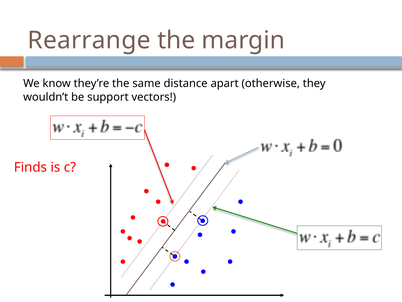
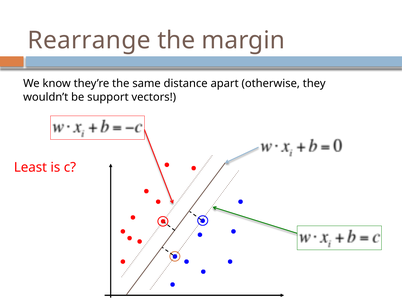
Finds: Finds -> Least (30, 167)
